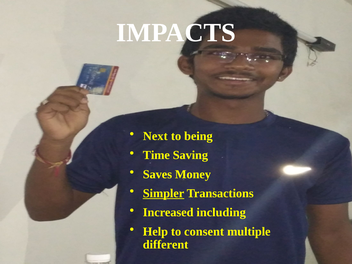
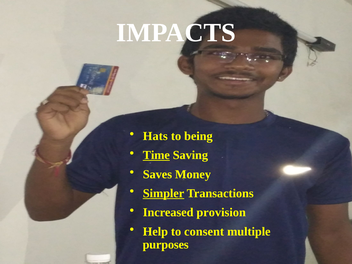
Next: Next -> Hats (155, 136)
Time underline: none -> present (156, 155)
including: including -> provision (221, 212)
different: different -> purposes (166, 245)
